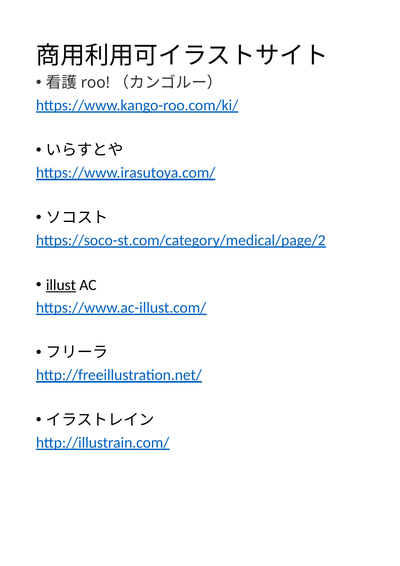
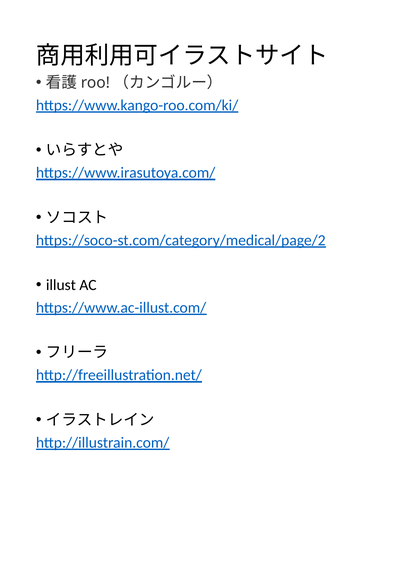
illust underline: present -> none (61, 285)
